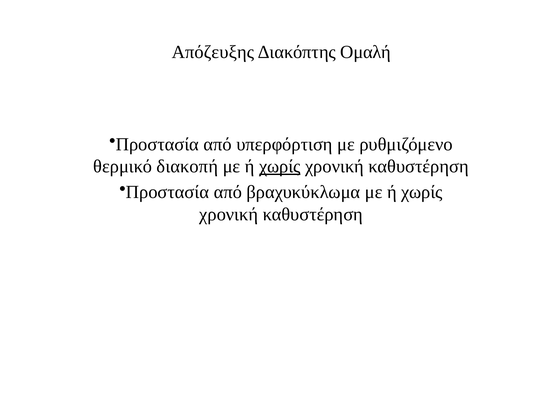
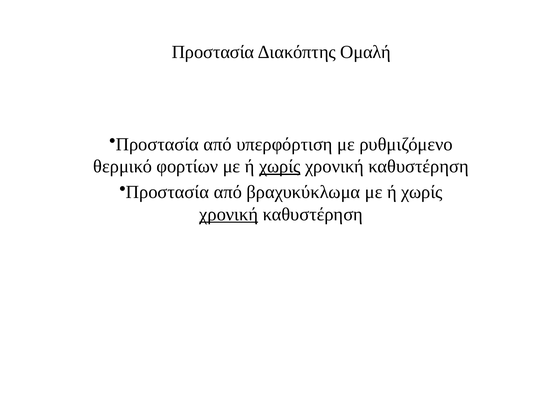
Απόζευξης: Απόζευξης -> Προστασία (213, 52)
διακοπή: διακοπή -> φορτίων (187, 166)
χρονική underline: none -> present (229, 214)
